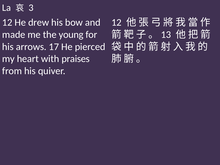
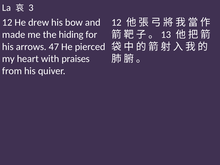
young: young -> hiding (71, 35)
17: 17 -> 47 (54, 47)
